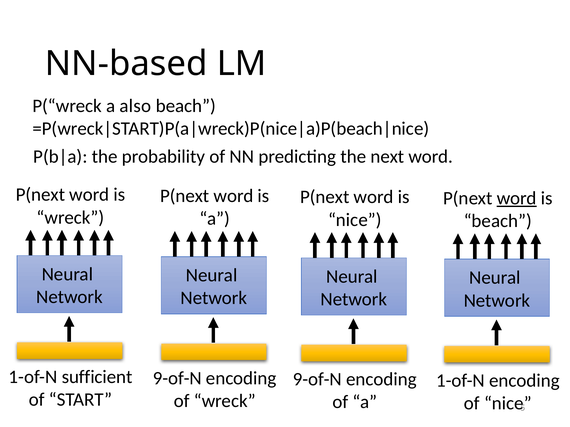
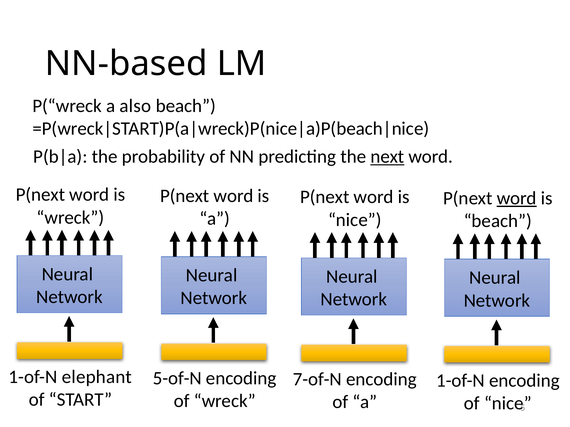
next underline: none -> present (387, 157)
sufficient: sufficient -> elephant (97, 377)
9-of-N: 9-of-N -> 5-of-N (177, 379)
9-of-N: 9-of-N -> 7-of-N (317, 380)
